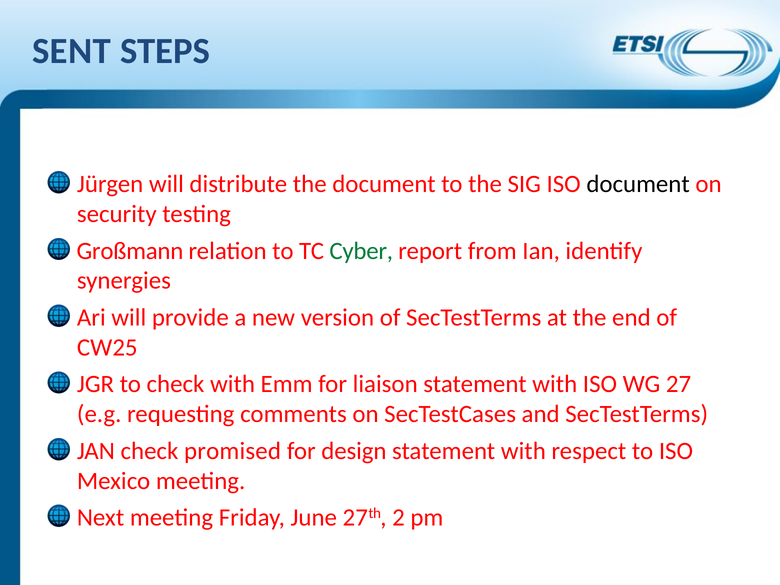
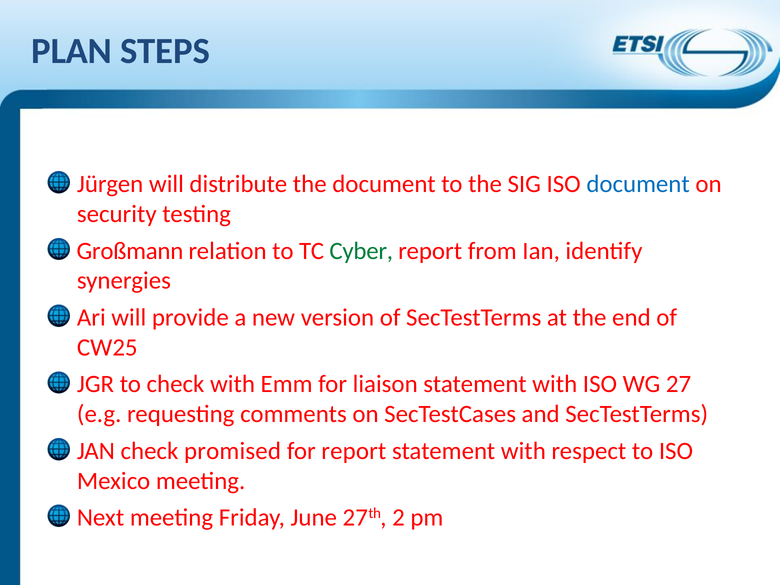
SENT: SENT -> PLAN (72, 51)
document colour: black -> blue (638, 184)
for design: design -> report (354, 451)
